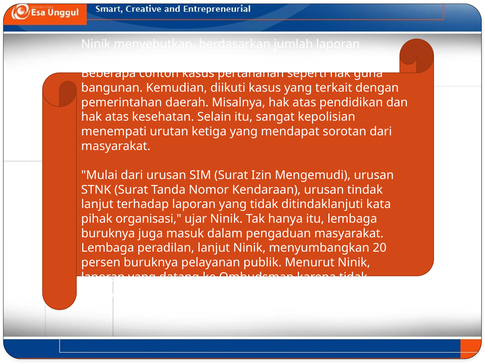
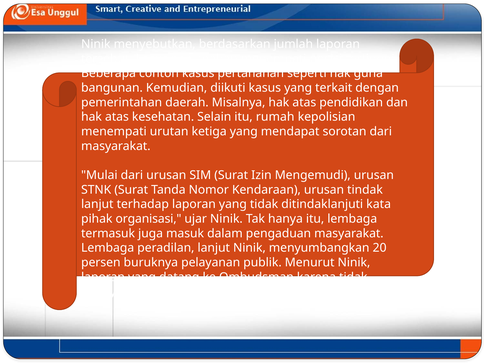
sangat: sangat -> rumah (275, 117)
buruknya: buruknya -> termasuk (108, 233)
